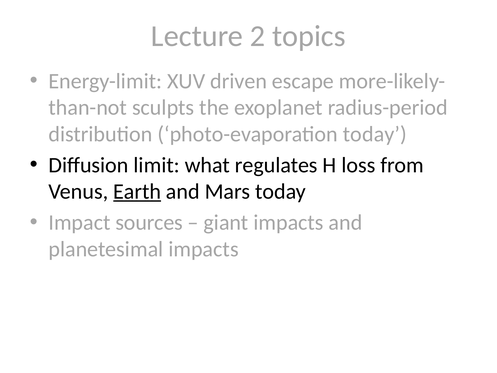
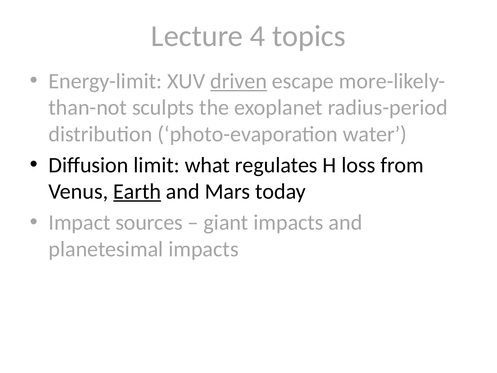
2: 2 -> 4 (258, 36)
driven underline: none -> present (239, 81)
photo-evaporation today: today -> water (375, 134)
